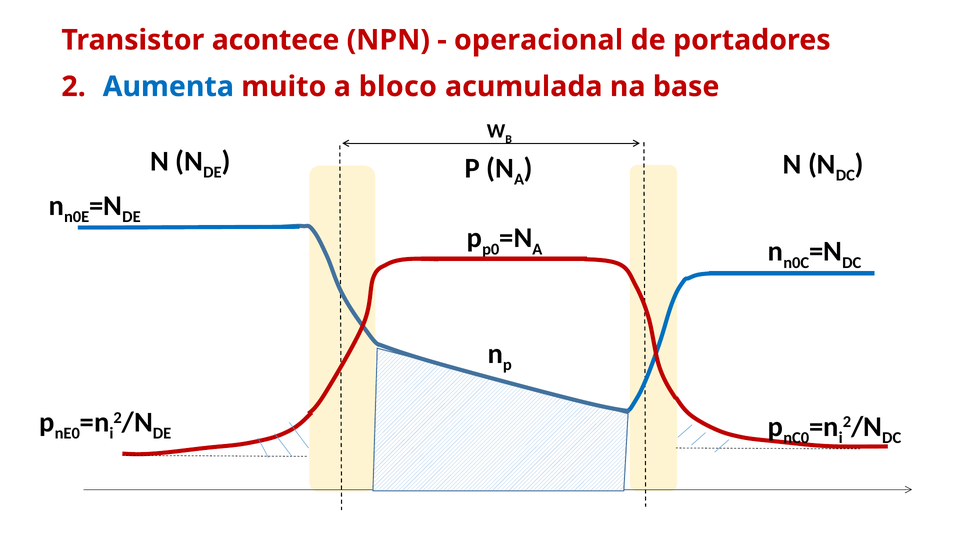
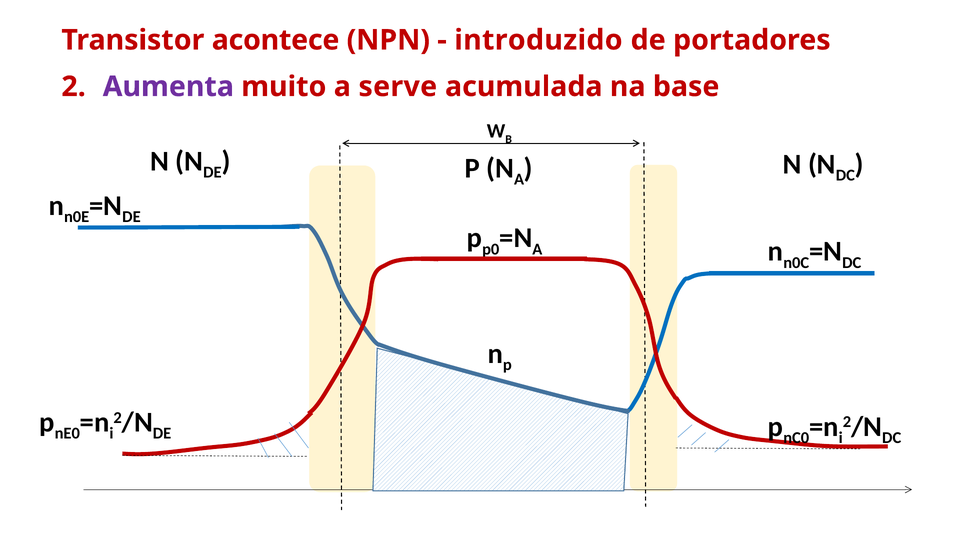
operacional: operacional -> introduzido (538, 40)
Aumenta colour: blue -> purple (168, 87)
bloco: bloco -> serve (398, 87)
